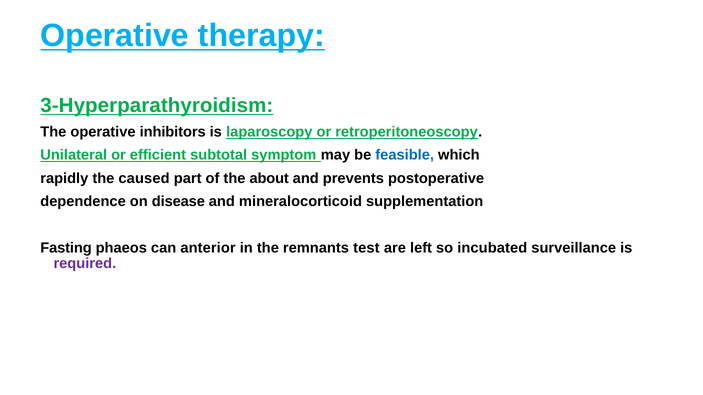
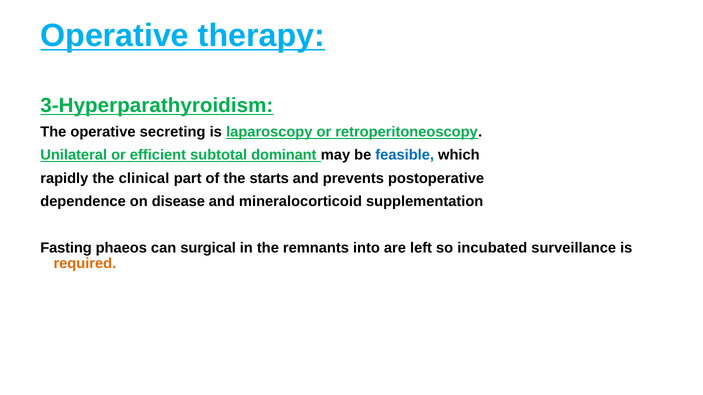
inhibitors: inhibitors -> secreting (173, 132)
symptom: symptom -> dominant (284, 155)
caused: caused -> clinical (144, 178)
about: about -> starts (269, 178)
anterior: anterior -> surgical (208, 248)
test: test -> into (366, 248)
required colour: purple -> orange (85, 264)
